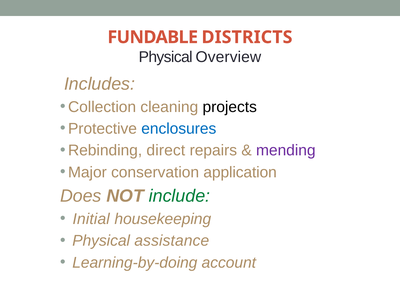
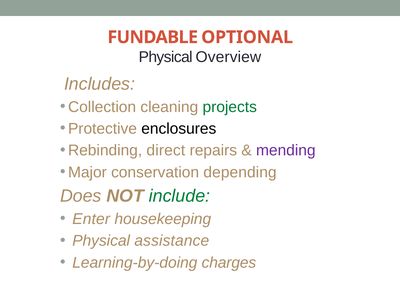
DISTRICTS: DISTRICTS -> OPTIONAL (247, 37)
projects colour: black -> green (230, 107)
enclosures colour: blue -> black (179, 129)
application: application -> depending (240, 172)
Initial: Initial -> Enter (91, 219)
account: account -> charges (229, 263)
